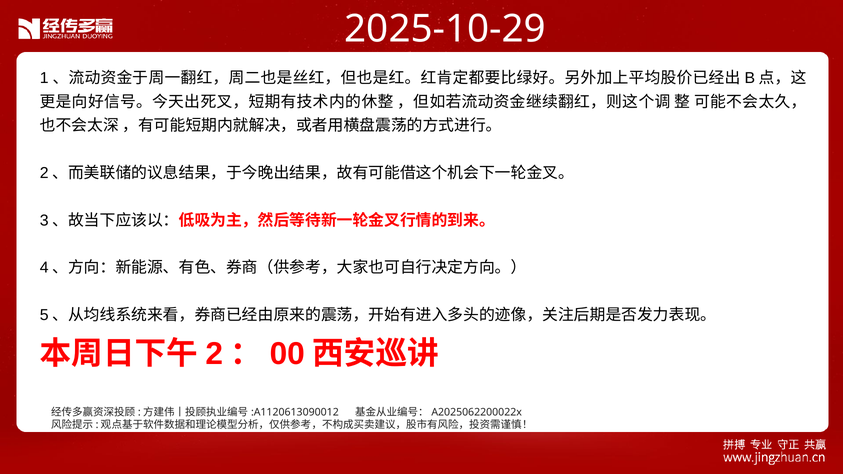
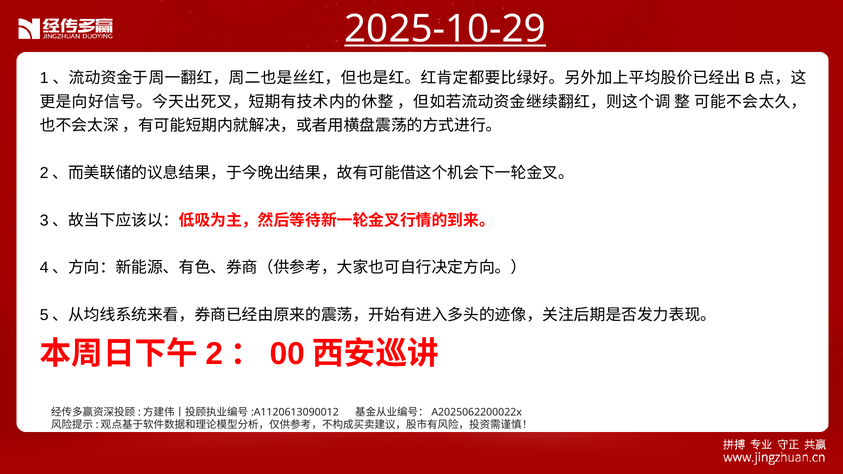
2025-10-29 underline: none -> present (445, 29)
